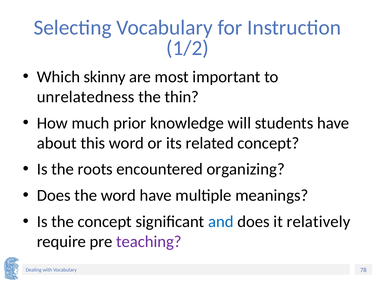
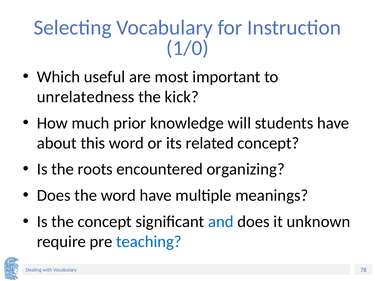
1/2: 1/2 -> 1/0 (187, 48)
skinny: skinny -> useful (105, 77)
thin: thin -> kick (182, 97)
relatively: relatively -> unknown (319, 222)
teaching colour: purple -> blue (149, 242)
